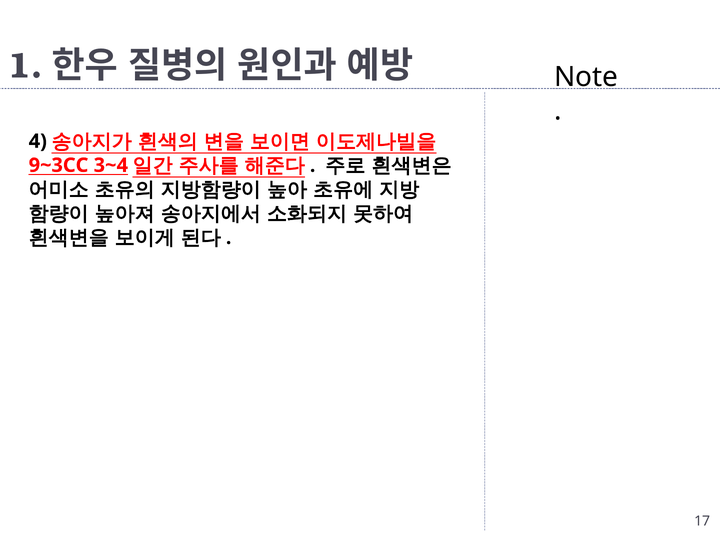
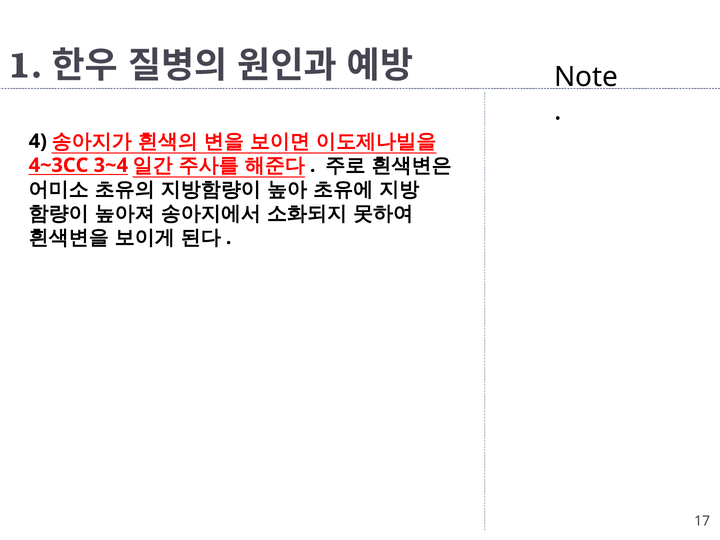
9~3CC: 9~3CC -> 4~3CC (59, 165)
